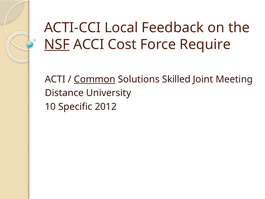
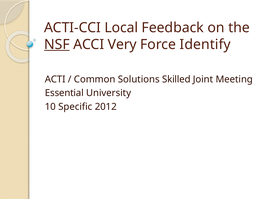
Cost: Cost -> Very (122, 44)
Require: Require -> Identify (205, 44)
Common underline: present -> none (95, 79)
Distance: Distance -> Essential (64, 93)
